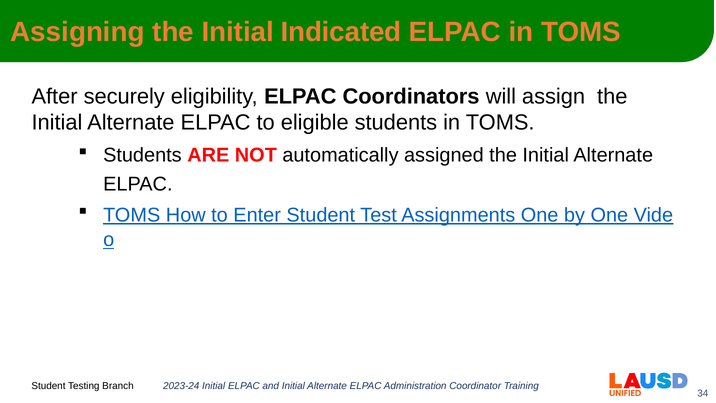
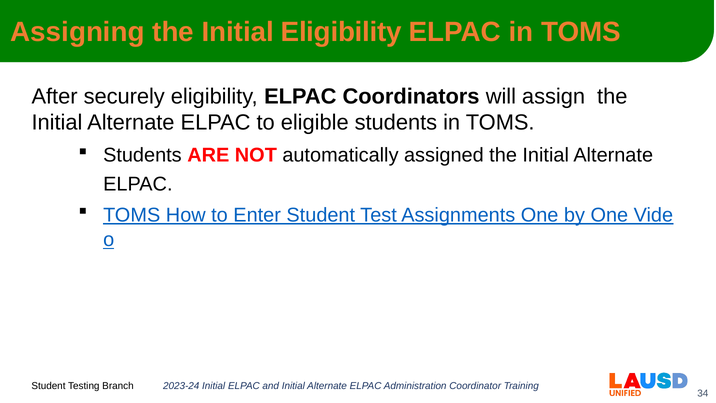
Initial Indicated: Indicated -> Eligibility (341, 32)
